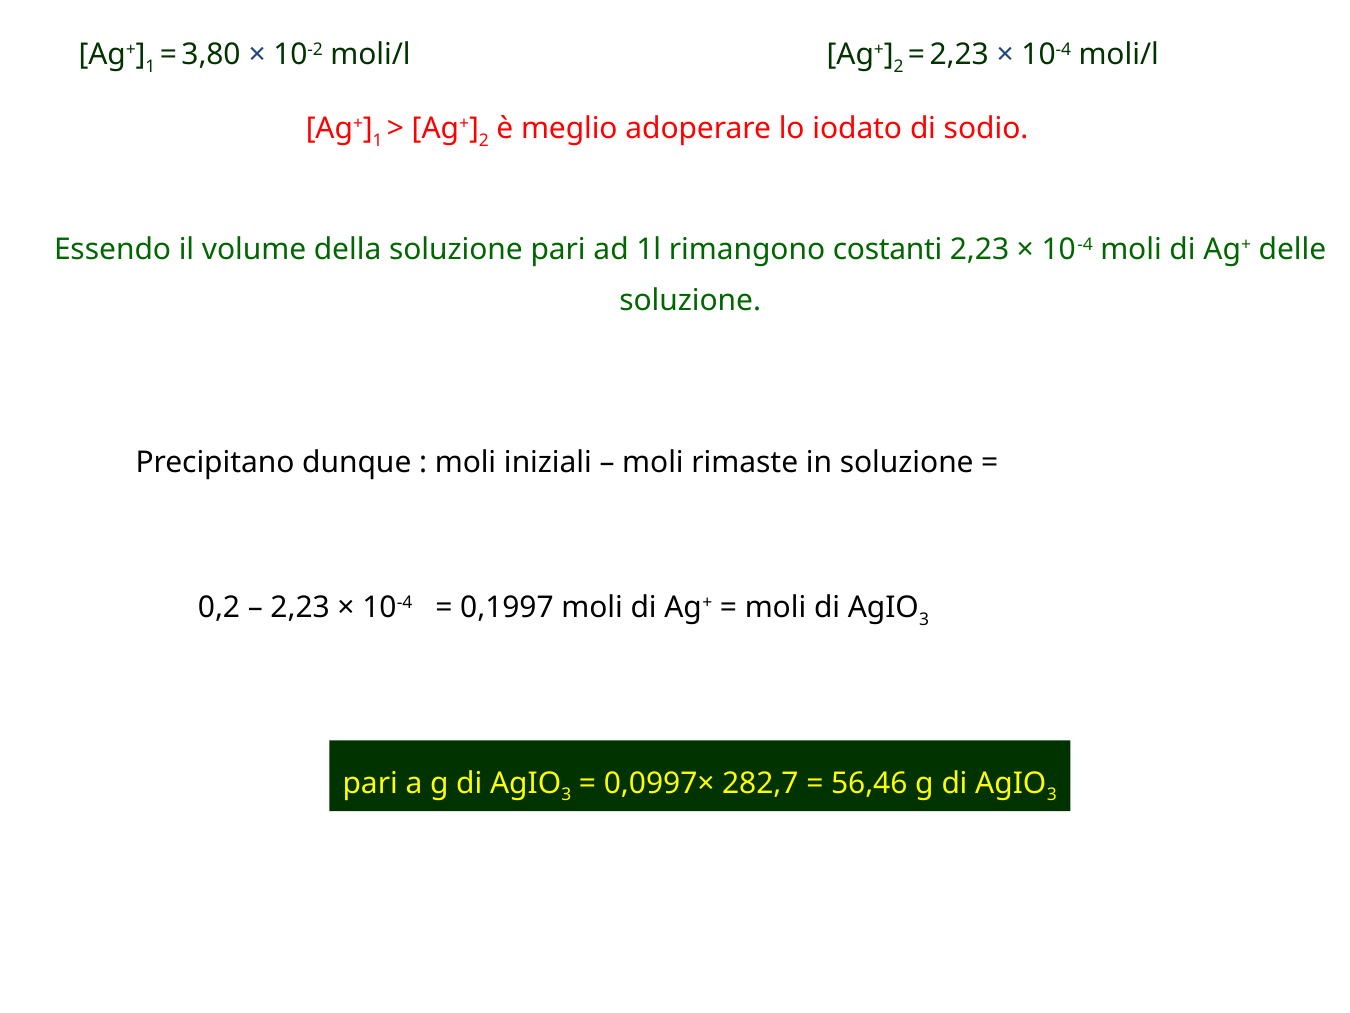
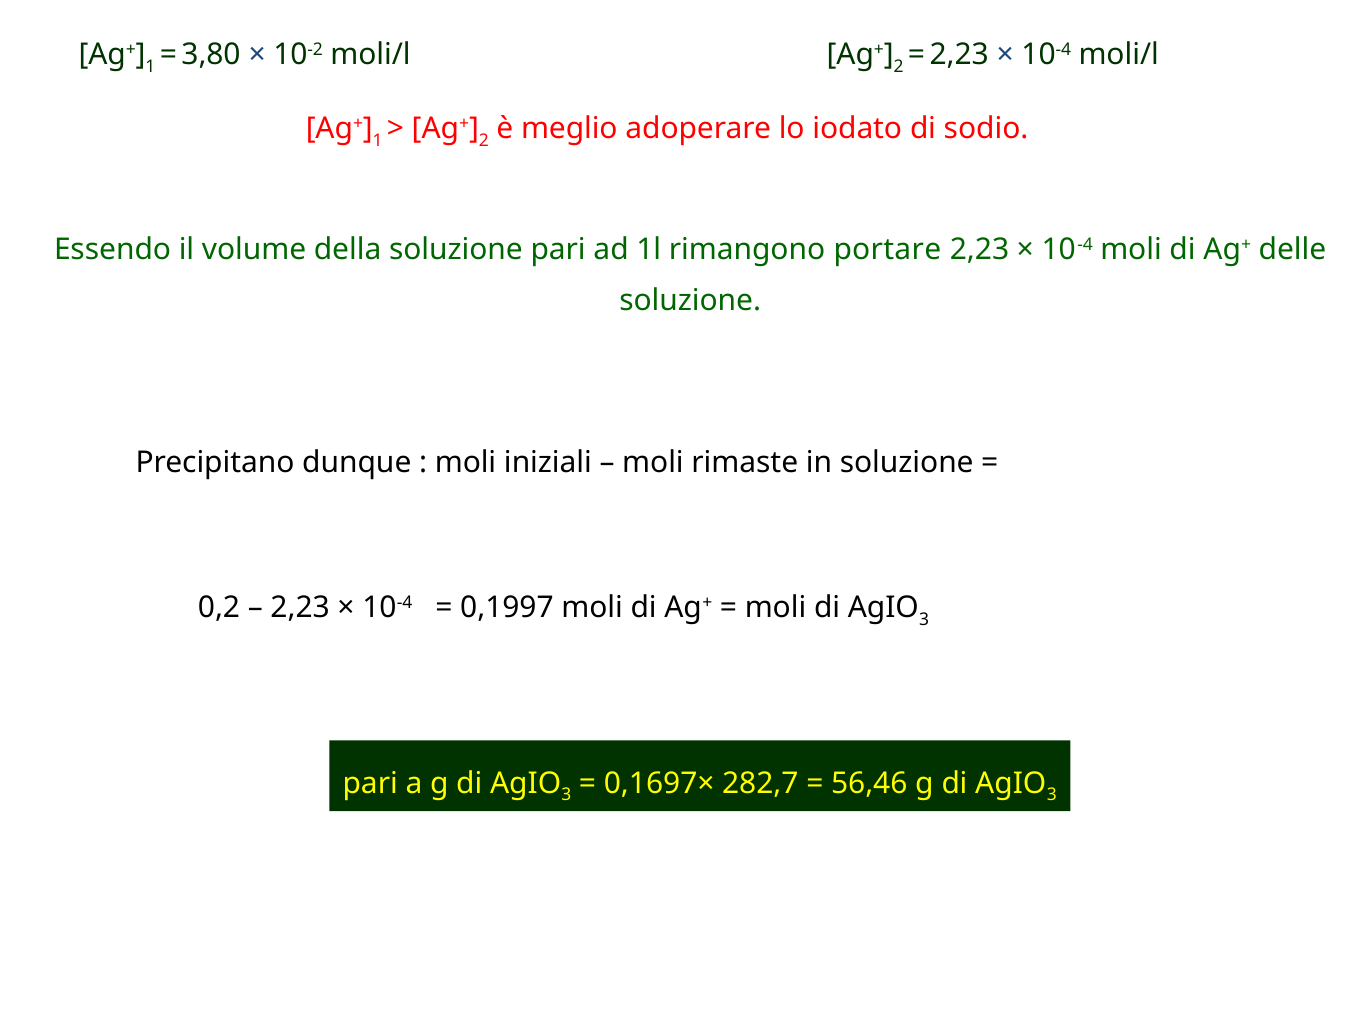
costanti: costanti -> portare (887, 250)
0,0997×: 0,0997× -> 0,1697× (659, 783)
